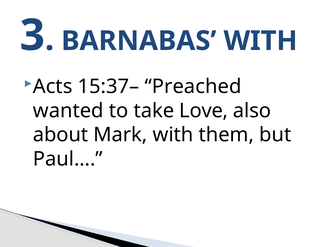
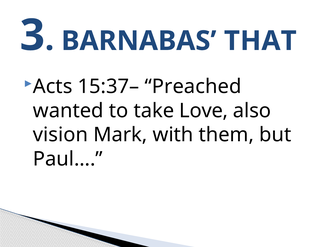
BARNABAS WITH: WITH -> THAT (260, 41)
about: about -> vision (60, 135)
